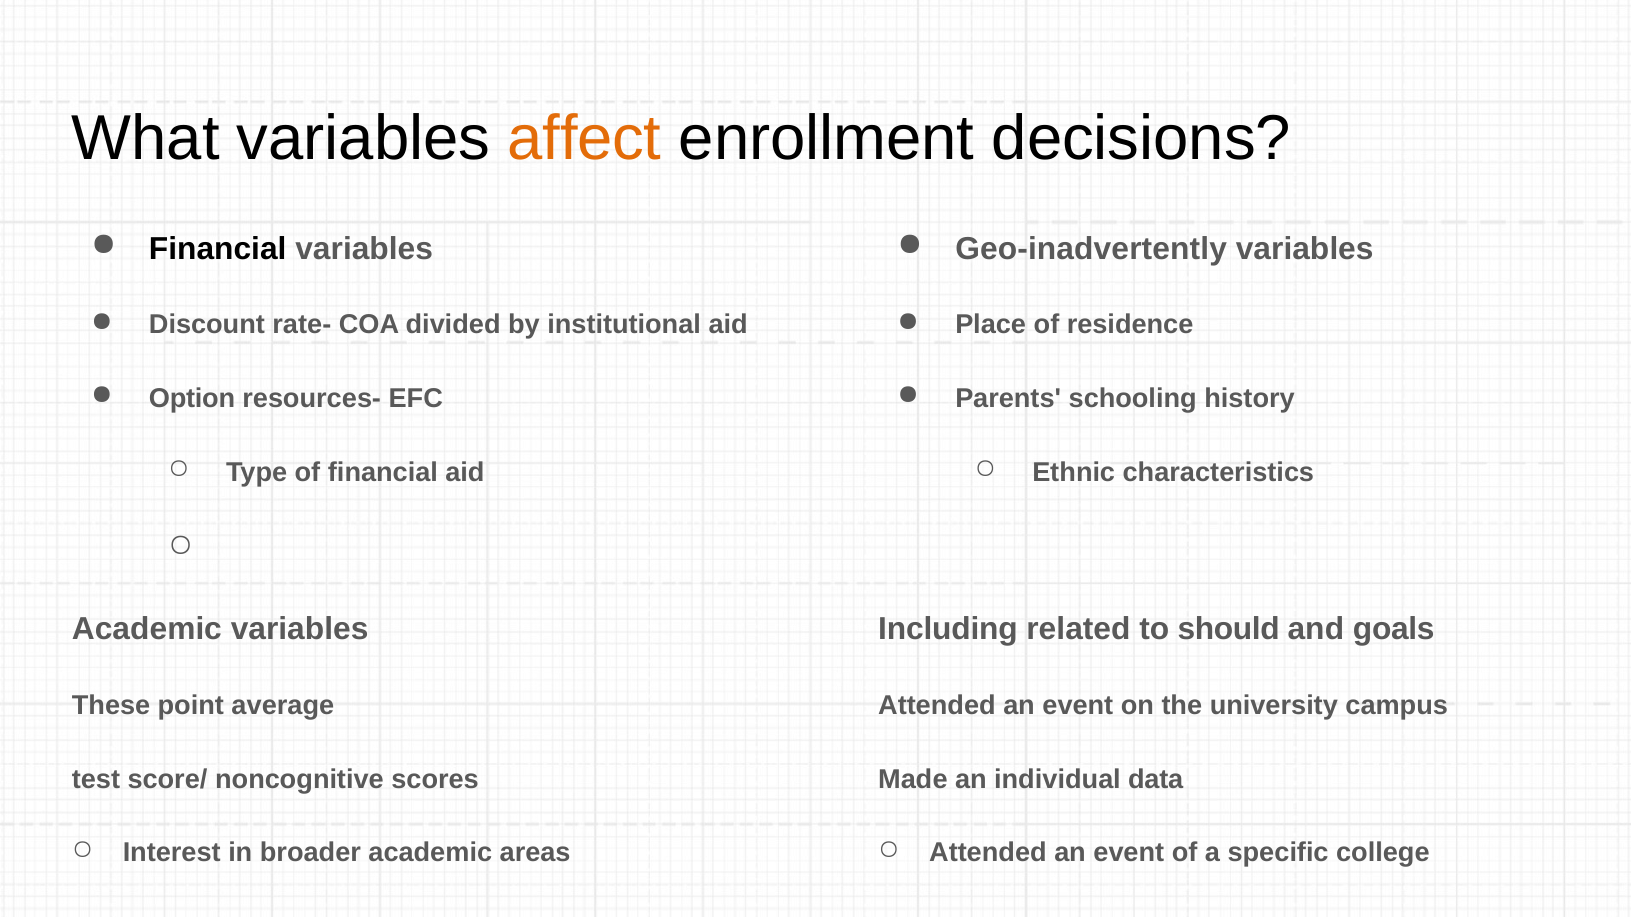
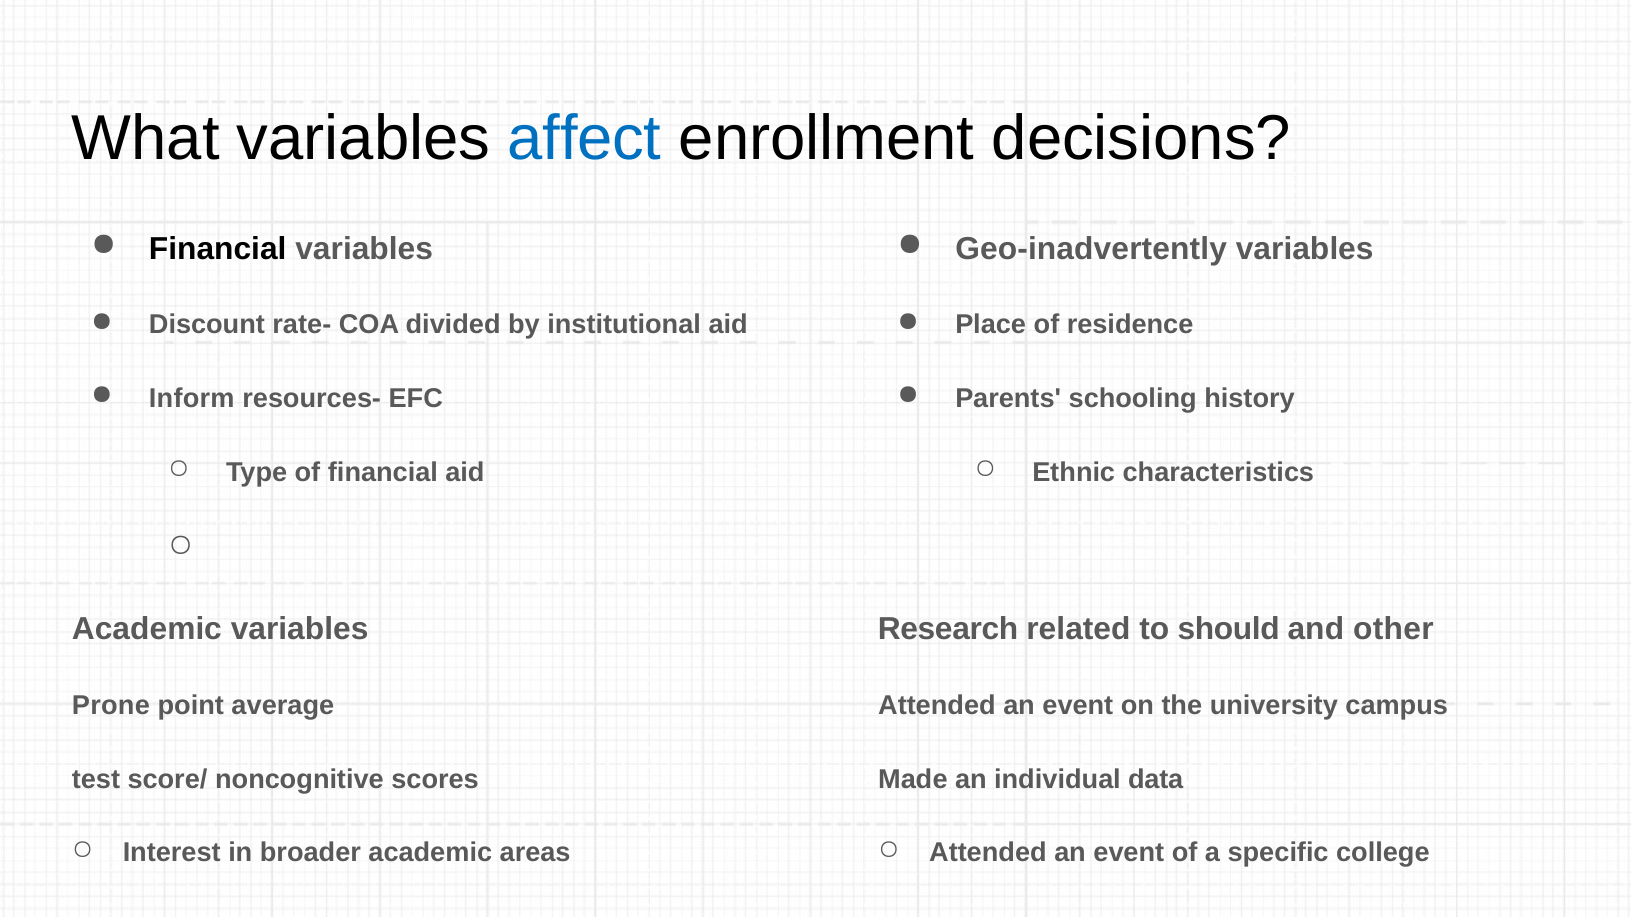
affect colour: orange -> blue (585, 138)
Option: Option -> Inform (192, 399)
Including: Including -> Research (948, 630)
goals: goals -> other (1393, 630)
These: These -> Prone (111, 706)
